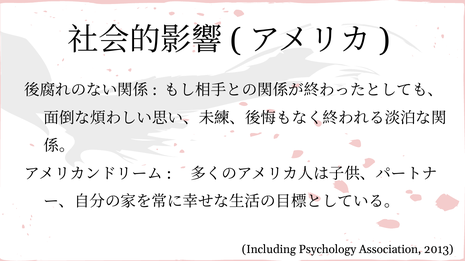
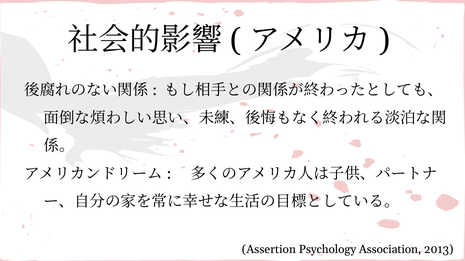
Including: Including -> Assertion (269, 250)
